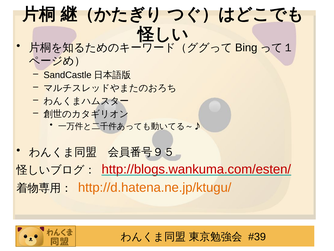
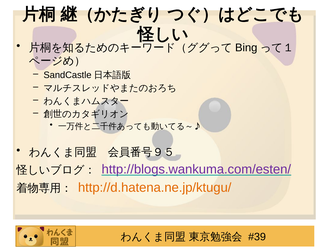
http://blogs.wankuma.com/esten/ colour: red -> purple (196, 169)
